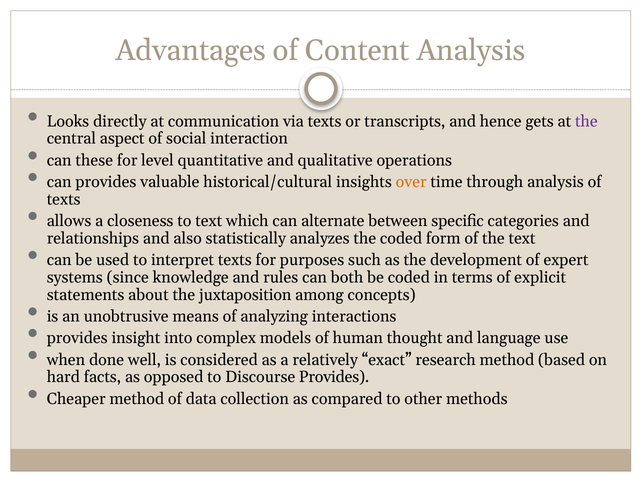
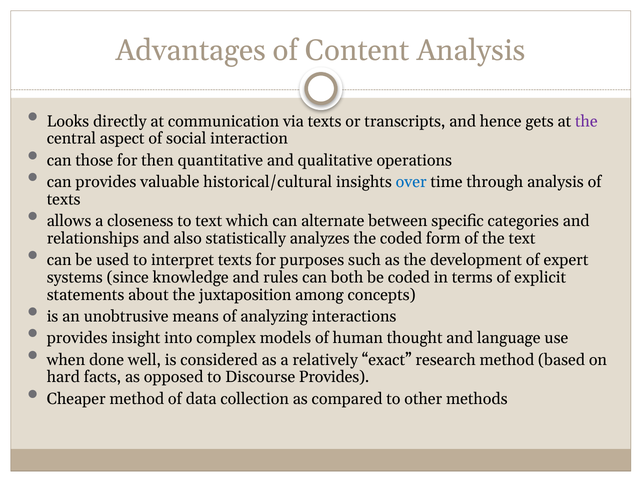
these: these -> those (94, 160)
level: level -> then (157, 160)
over colour: orange -> blue (411, 182)
